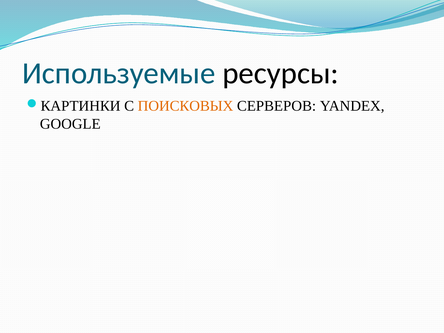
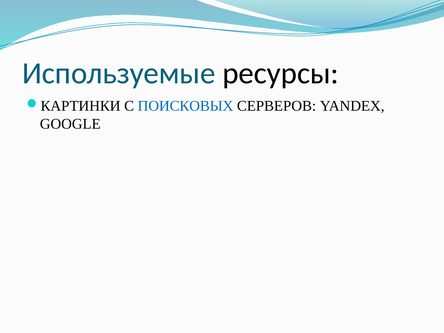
ПОИСКОВЫХ colour: orange -> blue (186, 106)
